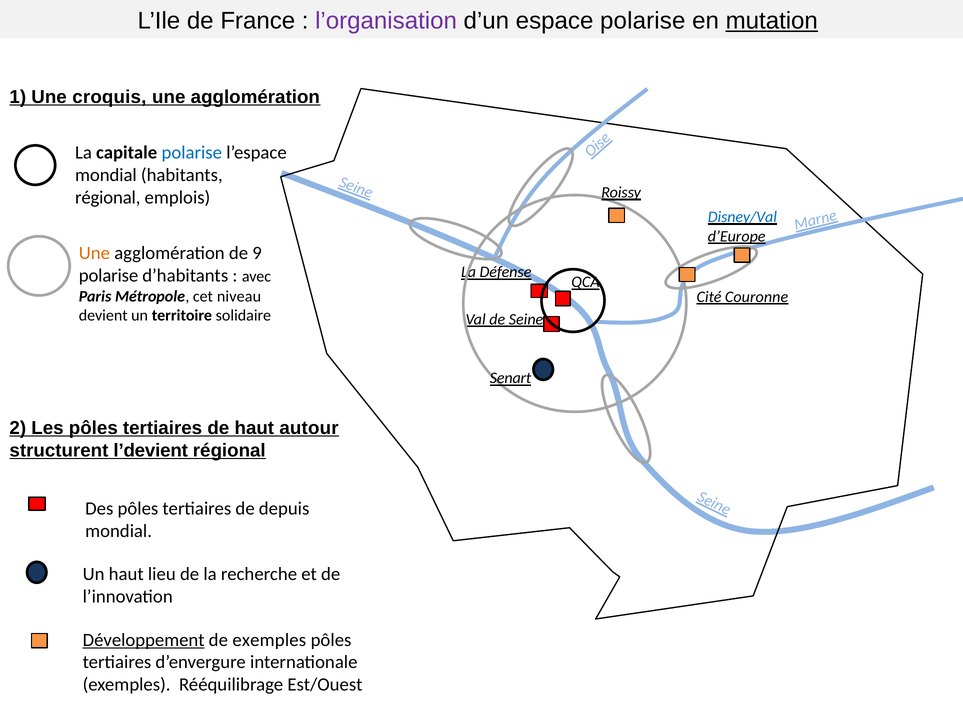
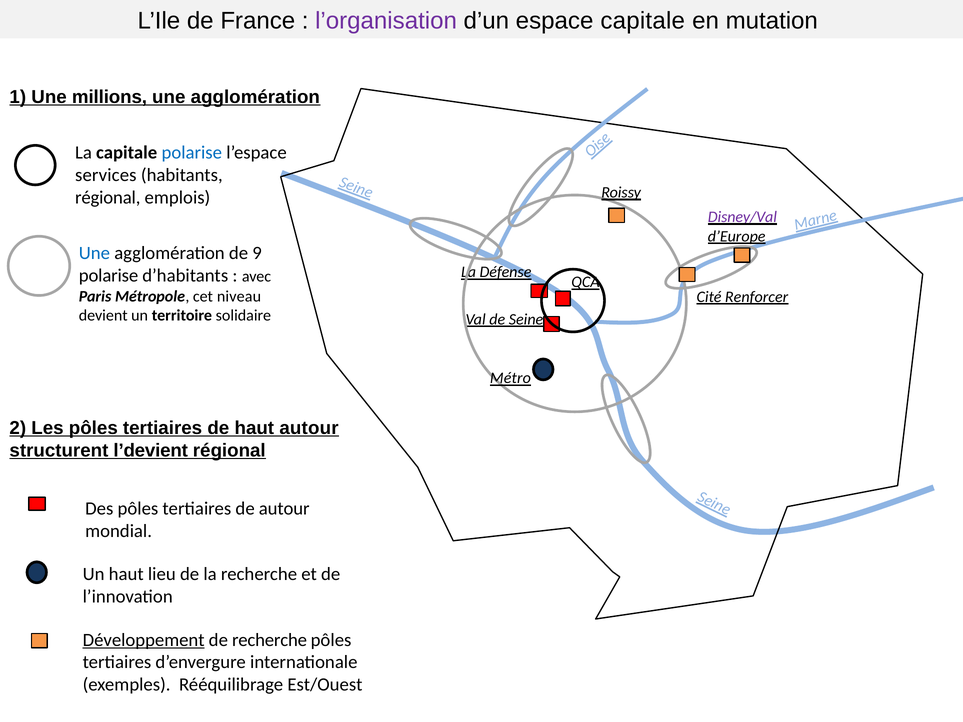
espace polarise: polarise -> capitale (643, 21)
mutation underline: present -> none (772, 21)
croquis: croquis -> millions (109, 97)
mondial: mondial -> services (106, 175)
Disney/Val colour: blue -> purple (742, 217)
Une colour: orange -> blue (94, 253)
Couronne: Couronne -> Renforcer (757, 297)
Senart: Senart -> Métro (510, 378)
de depuis: depuis -> autour (284, 509)
de exemples: exemples -> recherche (269, 640)
